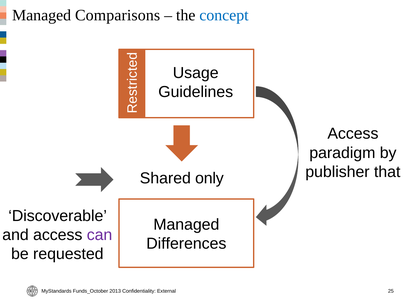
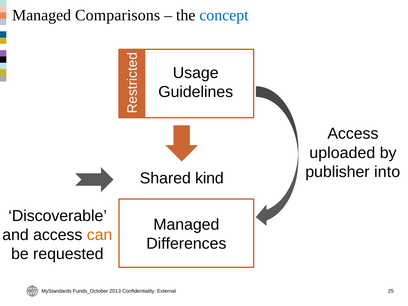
paradigm: paradigm -> uploaded (342, 153)
that: that -> into (387, 172)
only: only -> kind (209, 178)
can colour: purple -> orange (100, 235)
